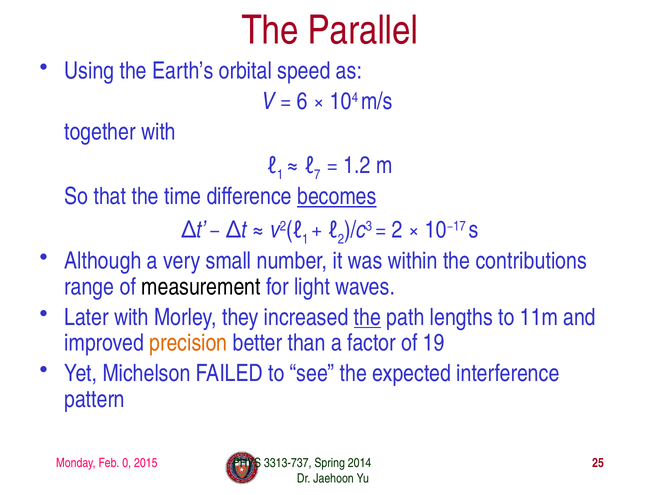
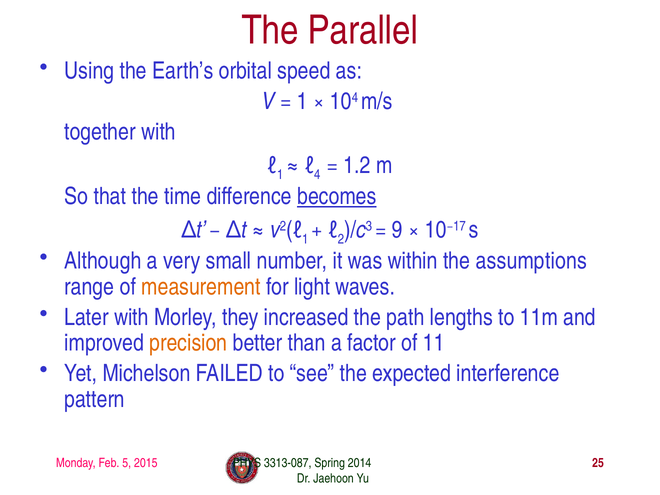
6: 6 -> 1 (302, 102)
7: 7 -> 4 (317, 175)
2: 2 -> 9 (397, 230)
contributions: contributions -> assumptions (531, 261)
measurement colour: black -> orange (201, 287)
the underline: present -> none (367, 317)
19: 19 -> 11 (434, 343)
0: 0 -> 5 (127, 463)
3313-737: 3313-737 -> 3313-087 (288, 463)
